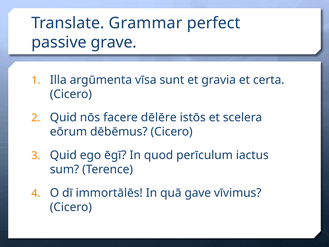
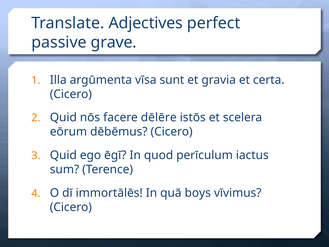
Grammar: Grammar -> Adjectives (146, 23)
gave: gave -> boys (198, 193)
